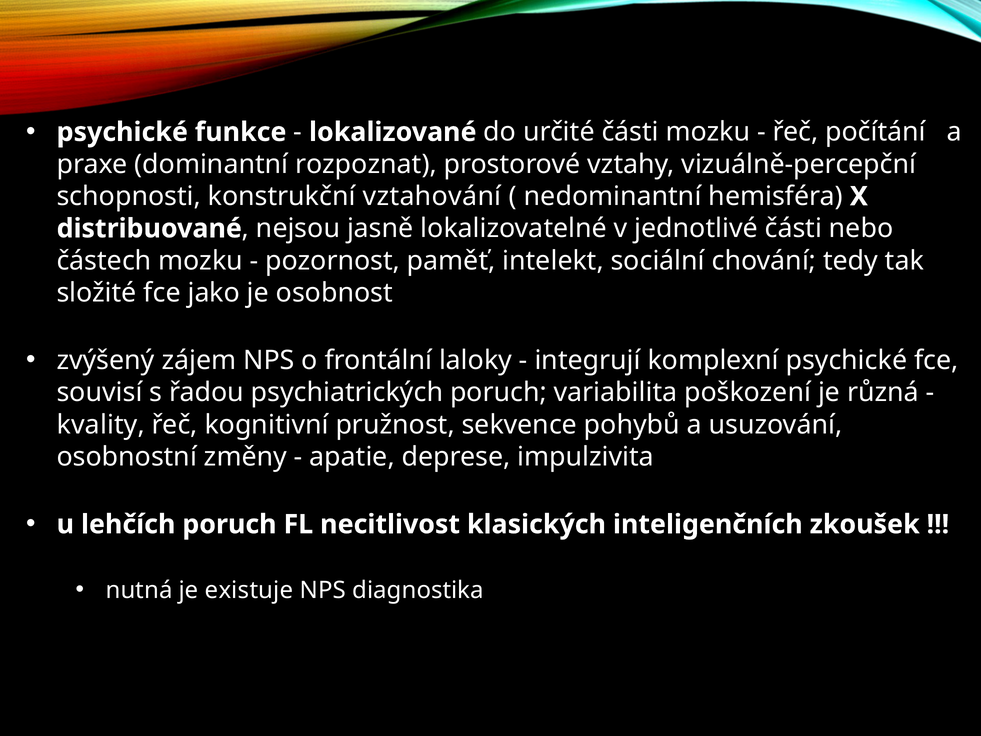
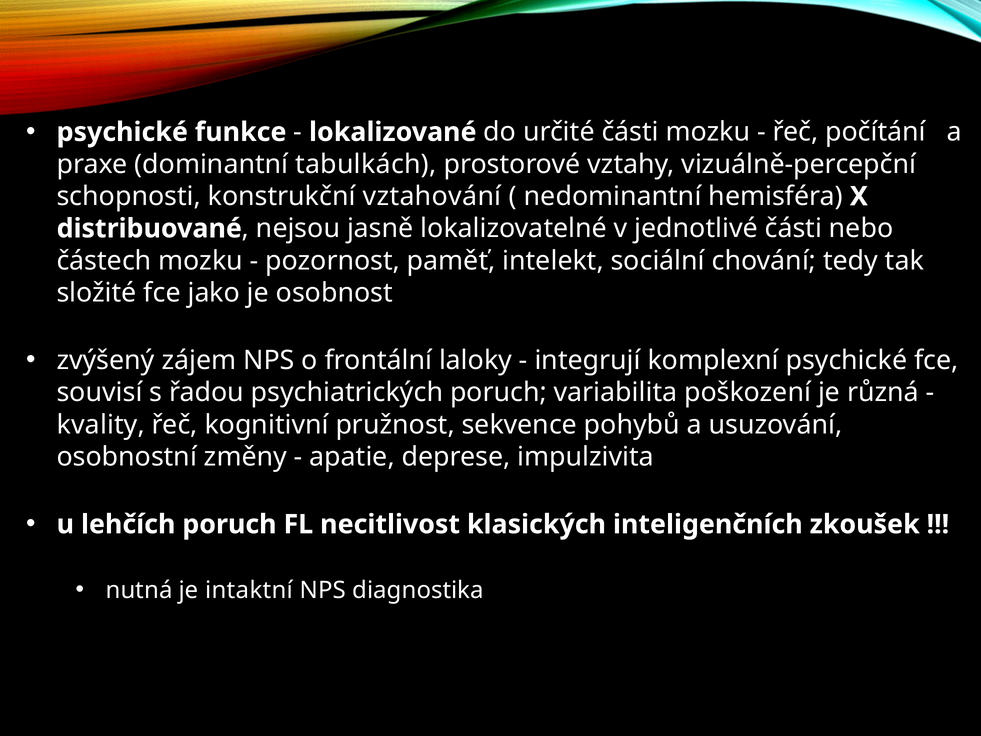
rozpoznat: rozpoznat -> tabulkách (366, 164)
existuje: existuje -> intaktní (249, 590)
